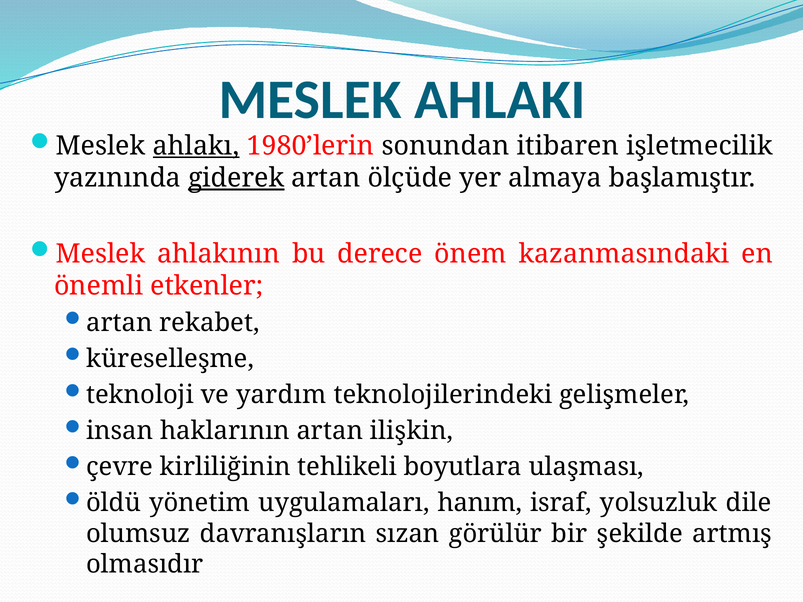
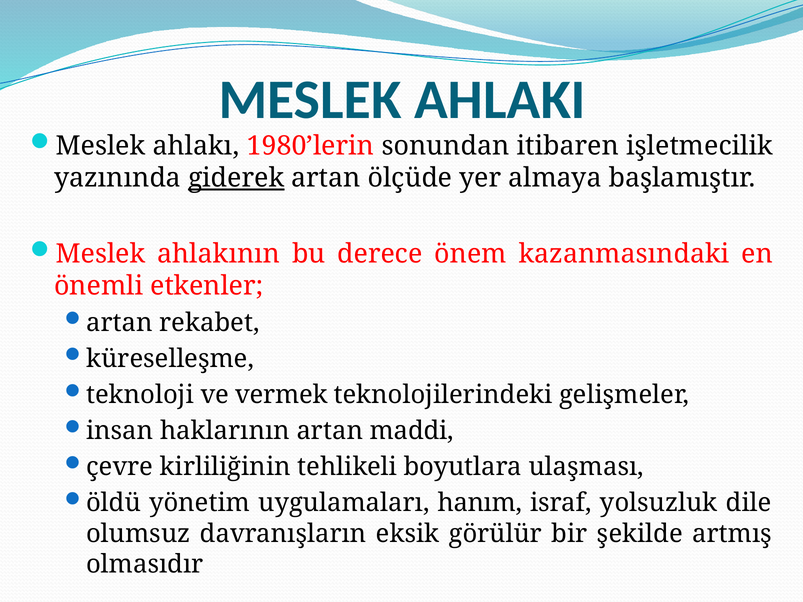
ahlakı underline: present -> none (196, 146)
yardım: yardım -> vermek (281, 395)
ilişkin: ilişkin -> maddi (412, 431)
sızan: sızan -> eksik (408, 534)
